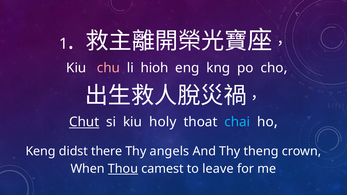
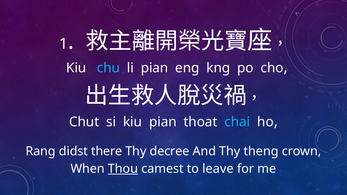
chu colour: pink -> light blue (108, 68)
li hioh: hioh -> pian (155, 68)
Chut underline: present -> none (84, 122)
kiu holy: holy -> pian (163, 122)
Keng: Keng -> Rang (41, 151)
angels: angels -> decree (170, 151)
